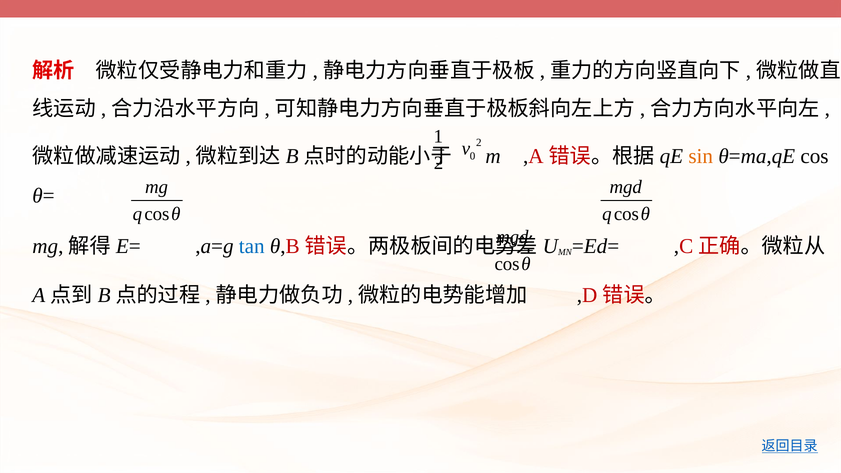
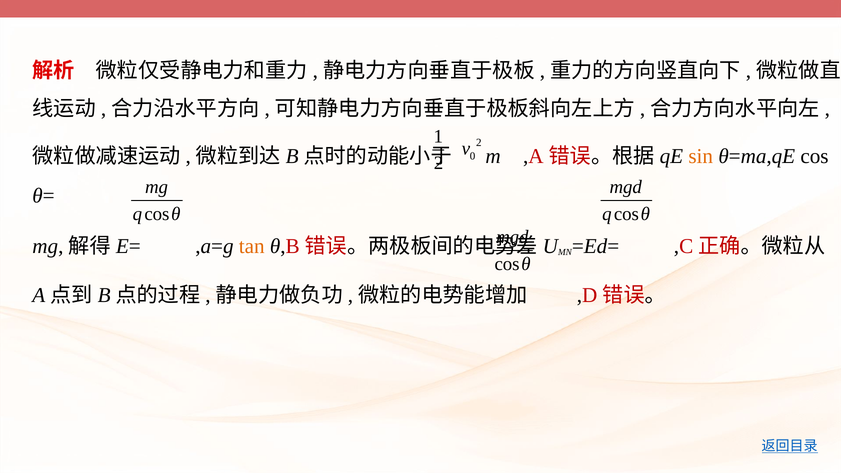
tan colour: blue -> orange (252, 246)
